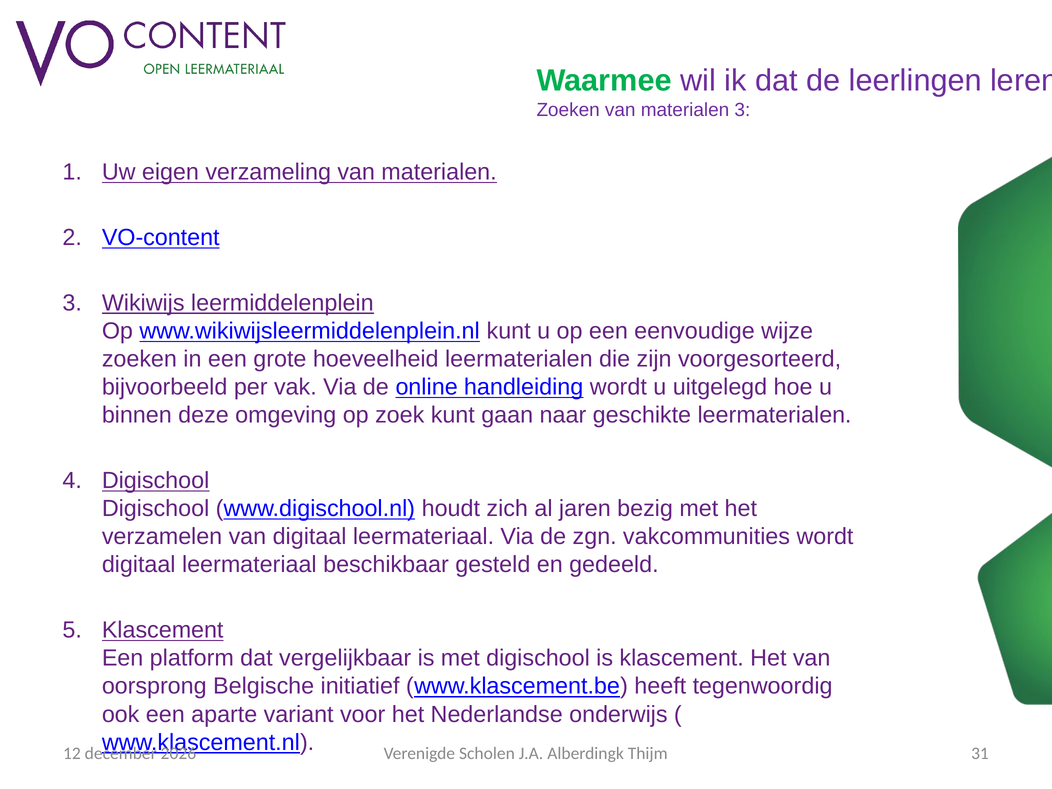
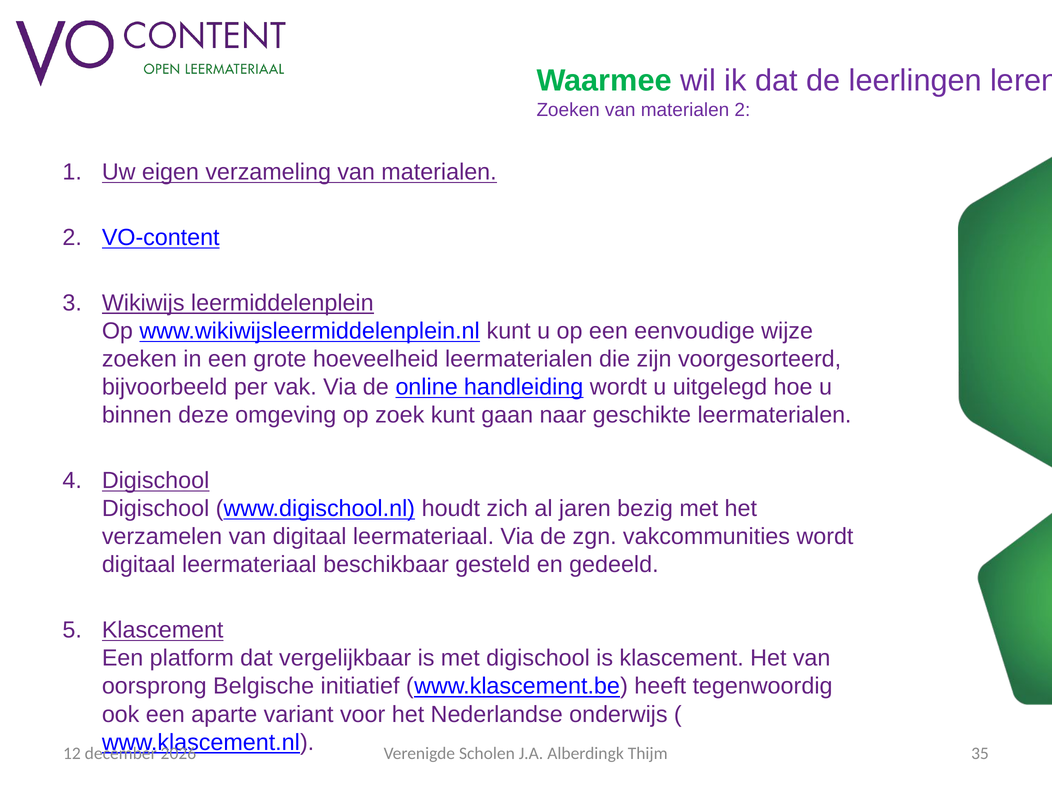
Zoeken van materialen 3: 3 -> 2 (742, 110)
31: 31 -> 35 (980, 753)
